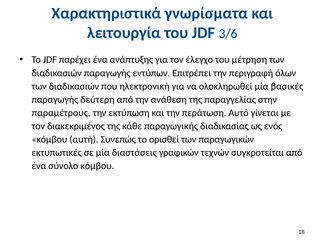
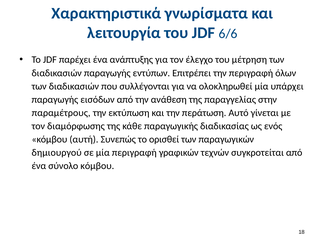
3/6: 3/6 -> 6/6 (228, 34)
ηλεκτρονική: ηλεκτρονική -> συλλέγονται (144, 86)
βασικές: βασικές -> υπάρχει (287, 86)
δεύτερη: δεύτερη -> εισόδων (97, 100)
διακεκριμένος: διακεκριμένος -> διαμόρφωσης (76, 126)
εκτυπωτικές: εκτυπωτικές -> δημιουργού (57, 153)
μία διαστάσεις: διαστάσεις -> περιγραφή (134, 153)
